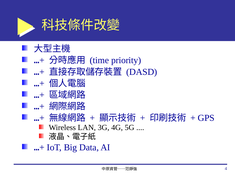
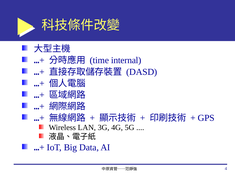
priority: priority -> internal (126, 60)
